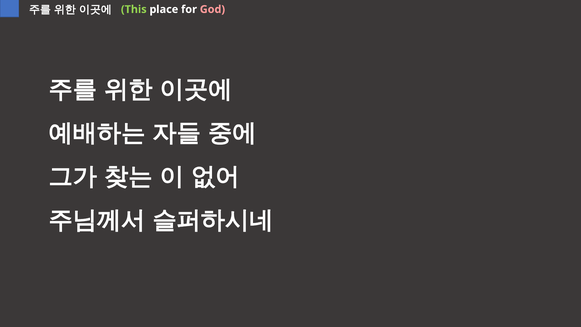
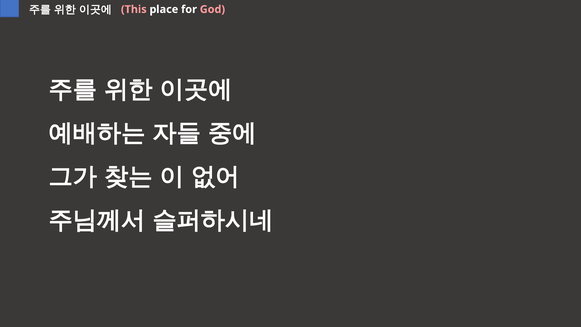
This colour: light green -> pink (134, 9)
